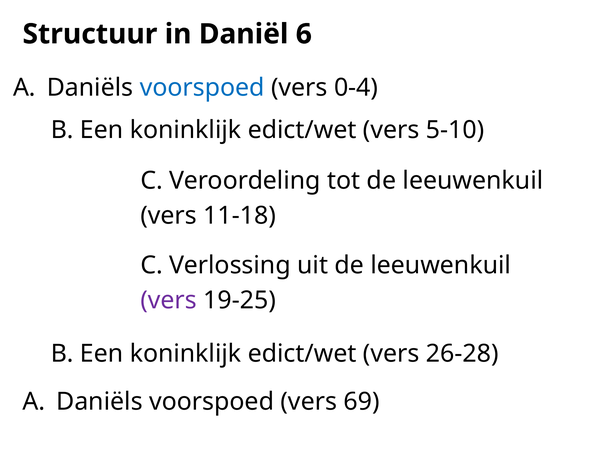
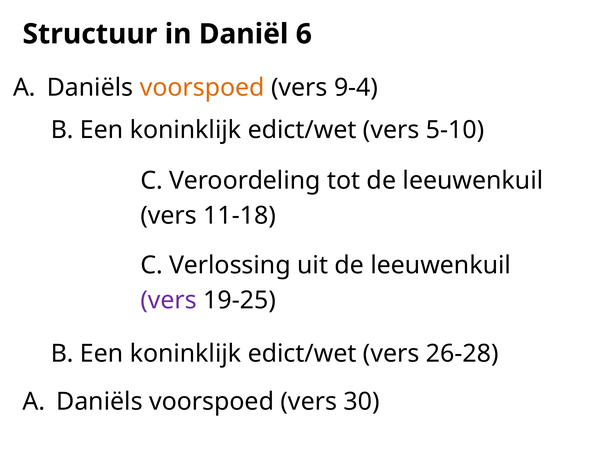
voorspoed colour: blue -> orange (202, 88)
0-4: 0-4 -> 9-4 (356, 88)
69: 69 -> 30 (361, 402)
